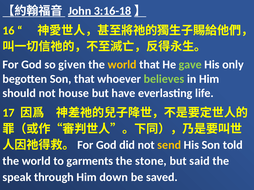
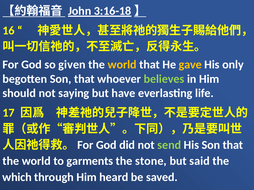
gave colour: light green -> yellow (190, 65)
house: house -> saying (74, 93)
send colour: yellow -> light green (169, 145)
His Son told: told -> that (233, 145)
speak: speak -> which (17, 178)
down: down -> heard (114, 178)
